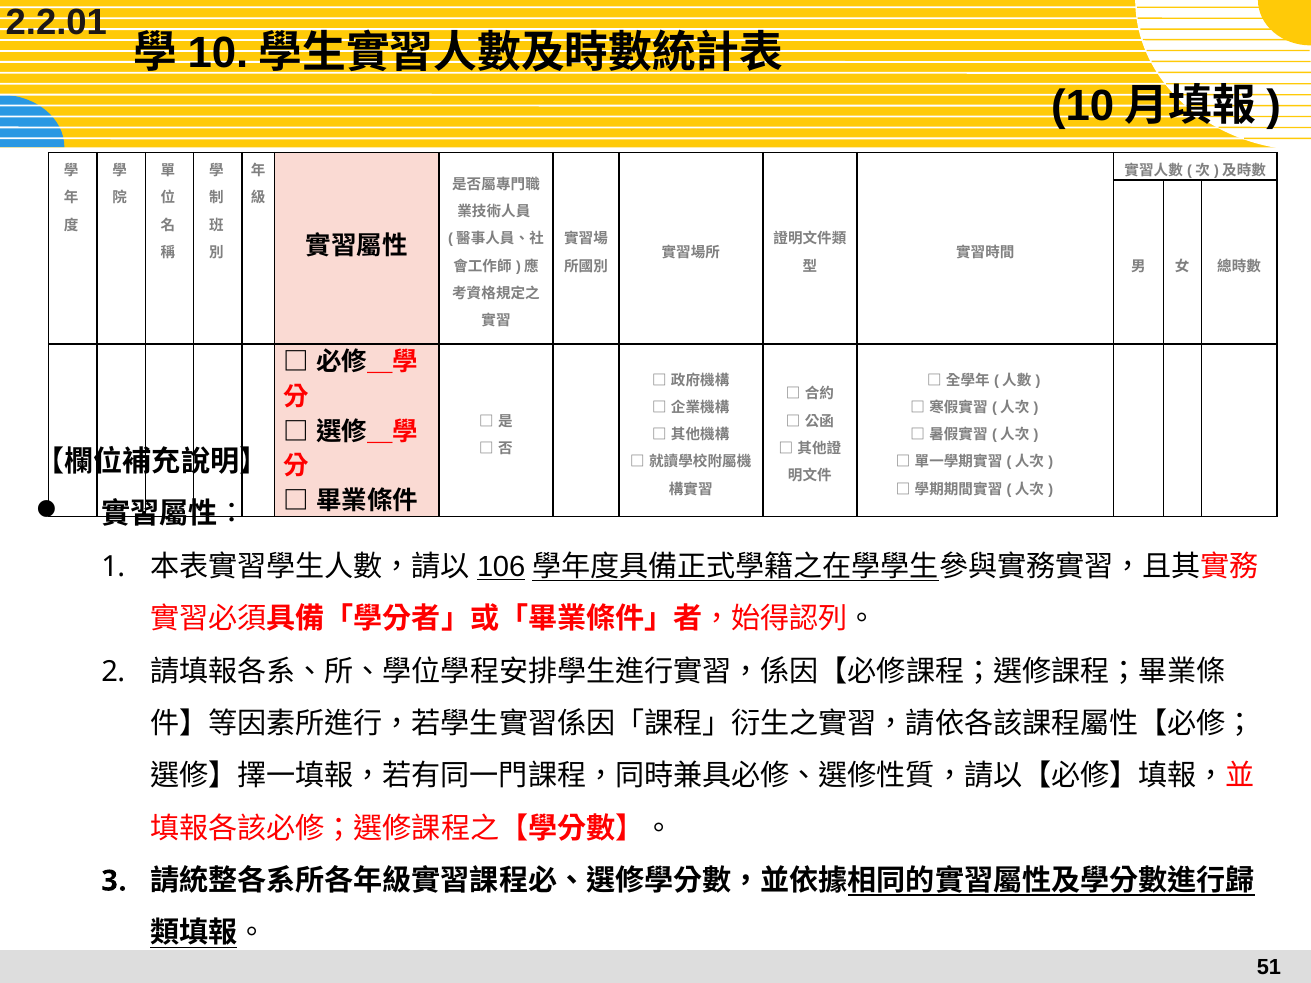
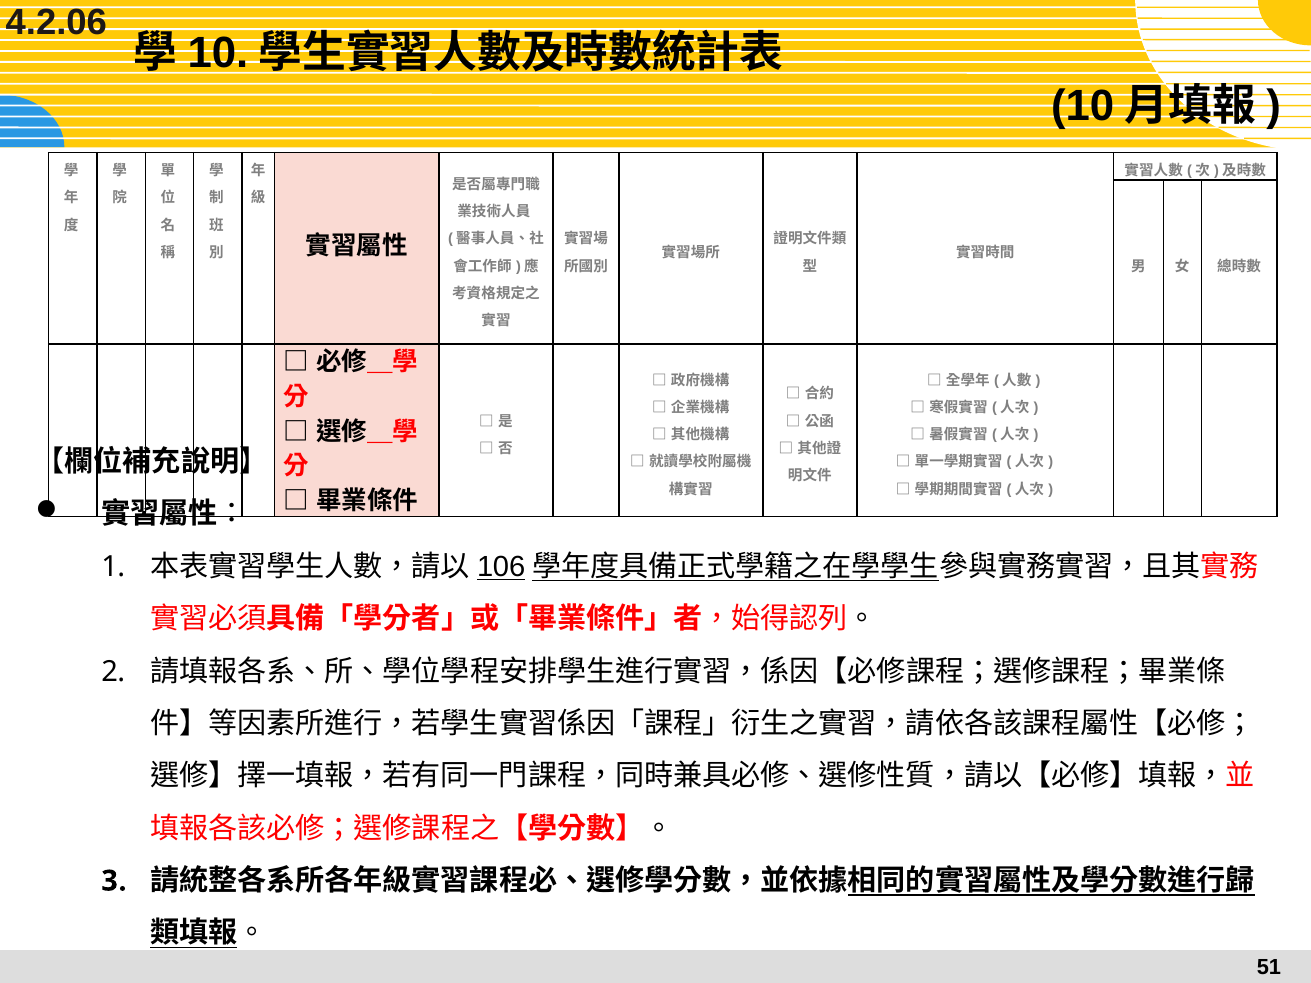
2.2.01: 2.2.01 -> 4.2.06 (56, 22)
